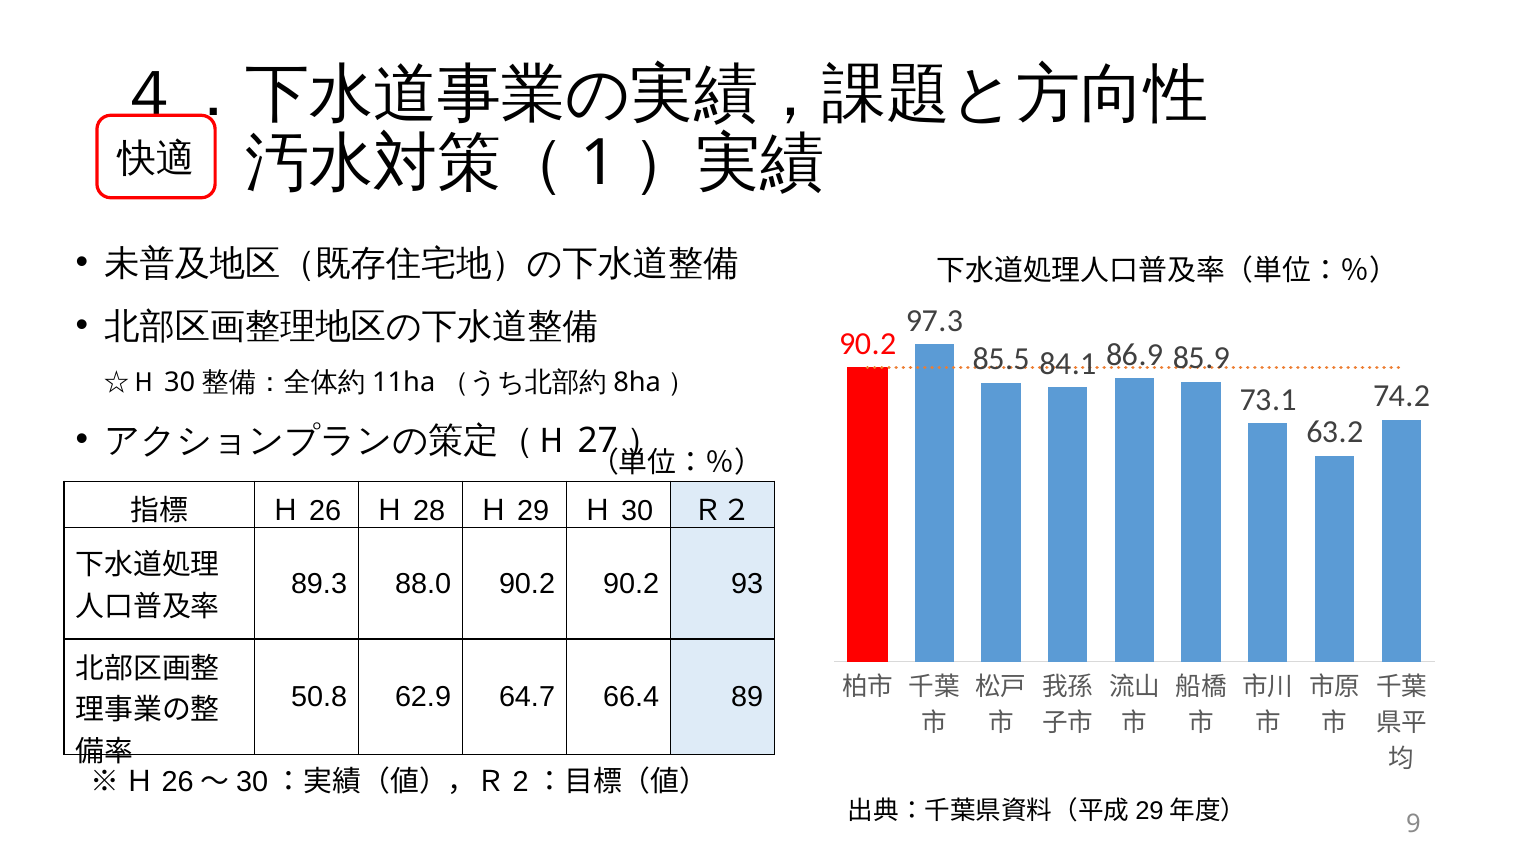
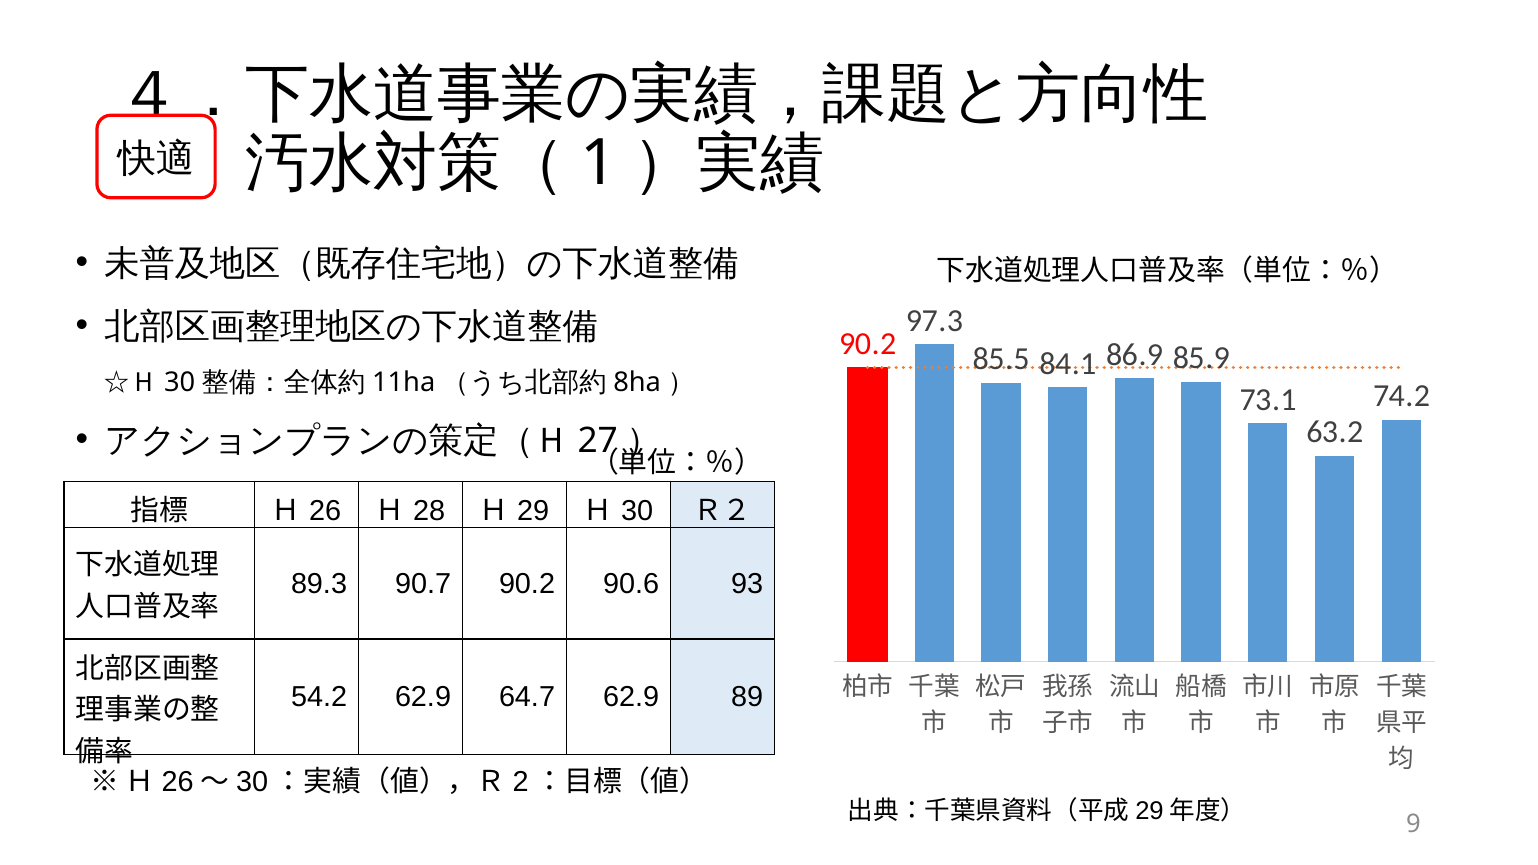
88.0: 88.0 -> 90.7 (423, 584)
90.2 90.2: 90.2 -> 90.6 (631, 584)
50.8: 50.8 -> 54.2 (319, 697)
64.7 66.4: 66.4 -> 62.9 (631, 697)
